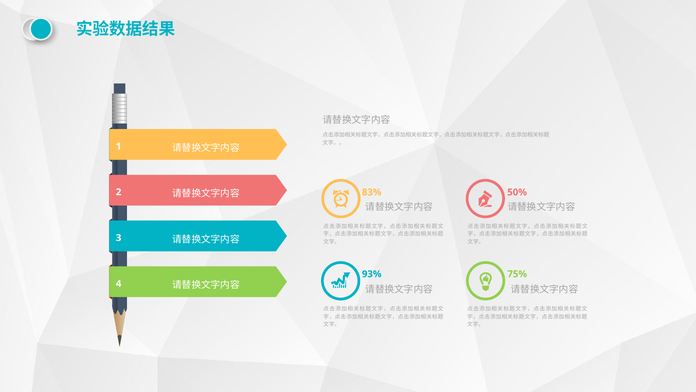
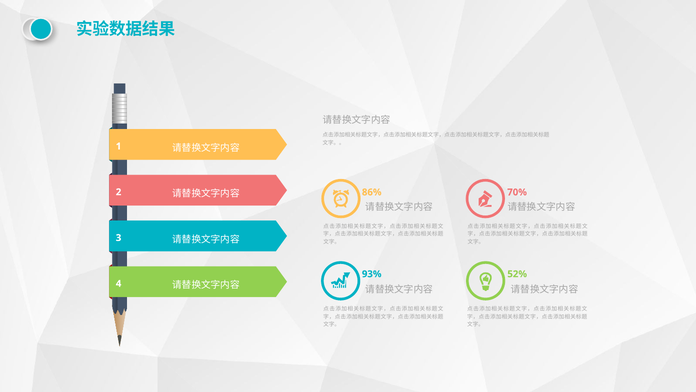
83%: 83% -> 86% (372, 192)
50%: 50% -> 70% (517, 192)
75%: 75% -> 52% (517, 274)
